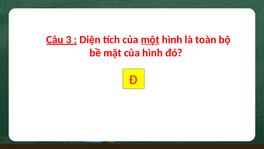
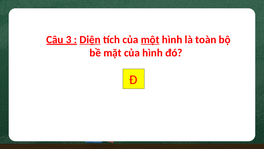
Diện underline: none -> present (90, 39)
